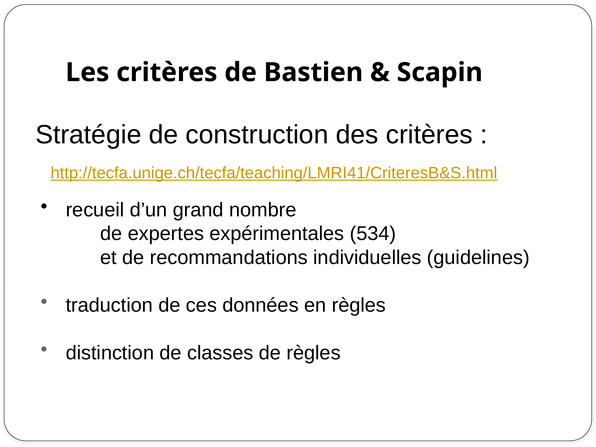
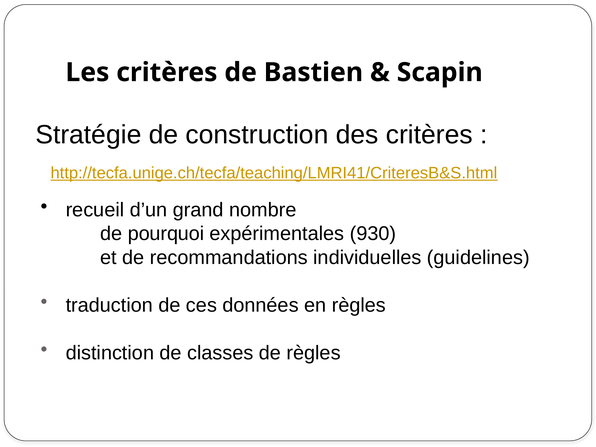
expertes: expertes -> pourquoi (166, 234)
534: 534 -> 930 (373, 234)
